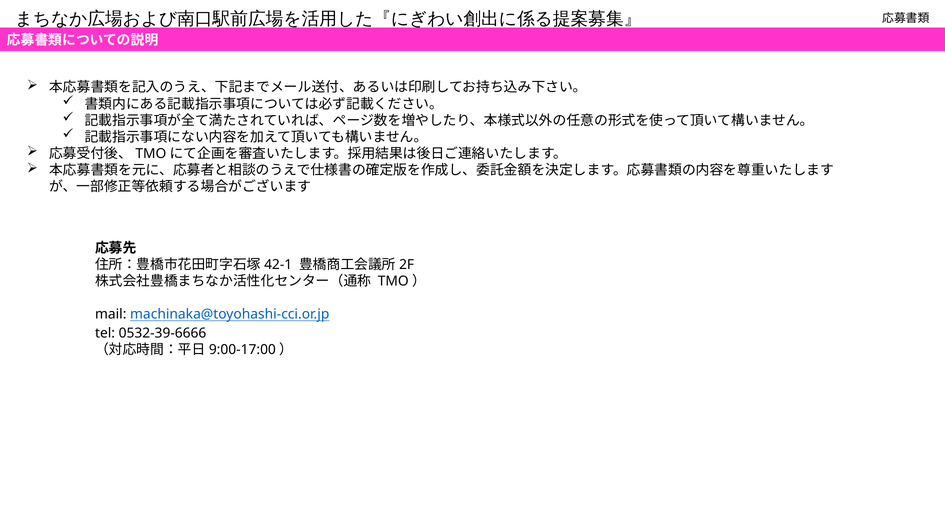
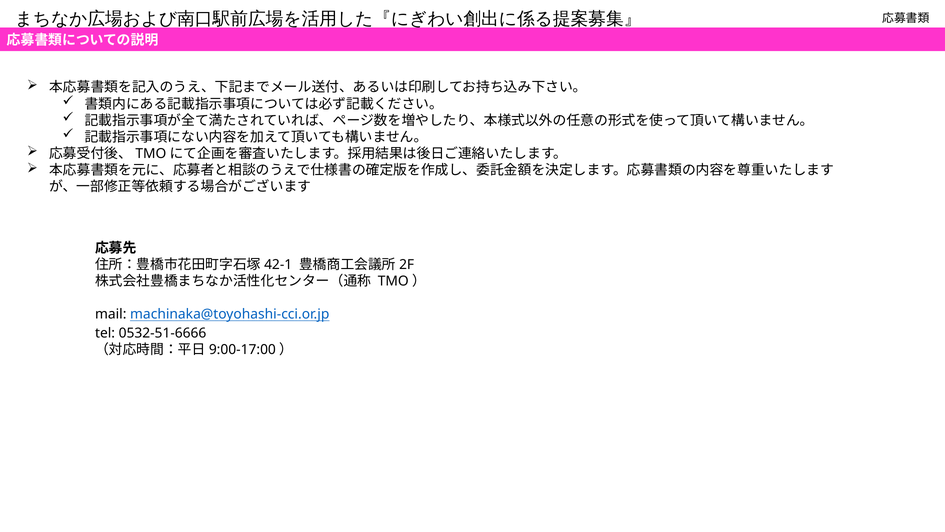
0532-39-6666: 0532-39-6666 -> 0532-51-6666 (163, 333)
